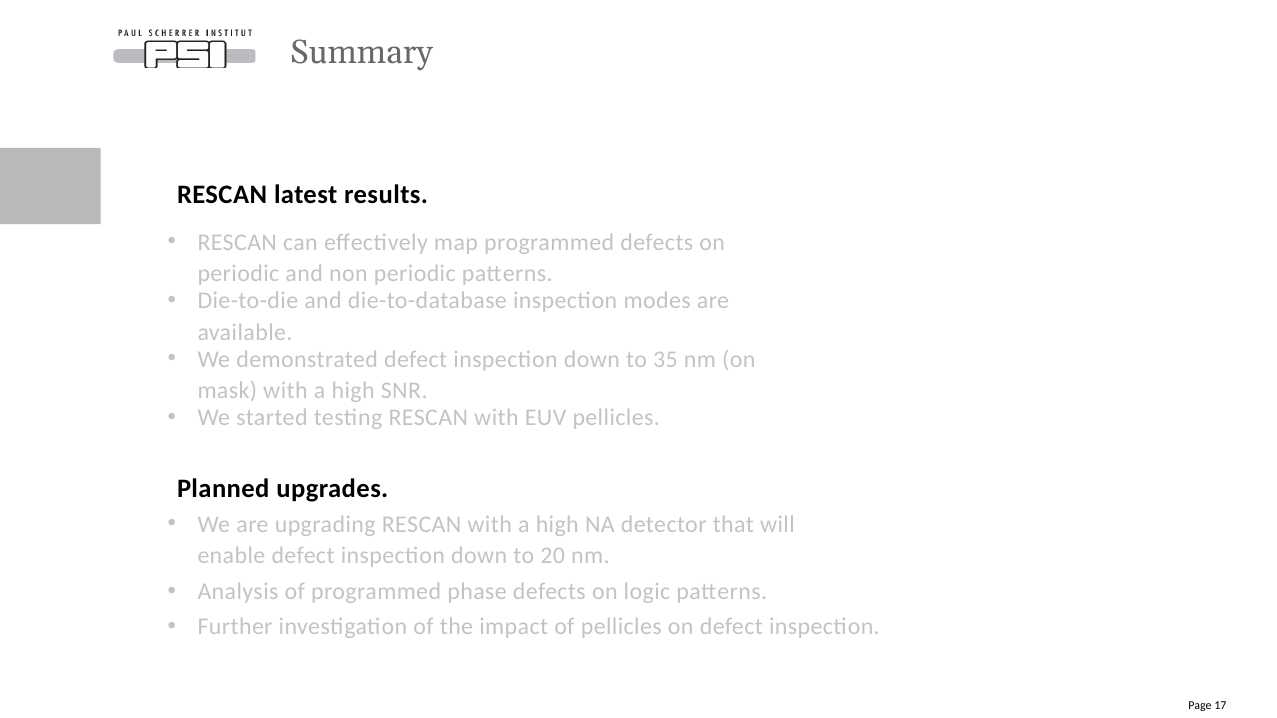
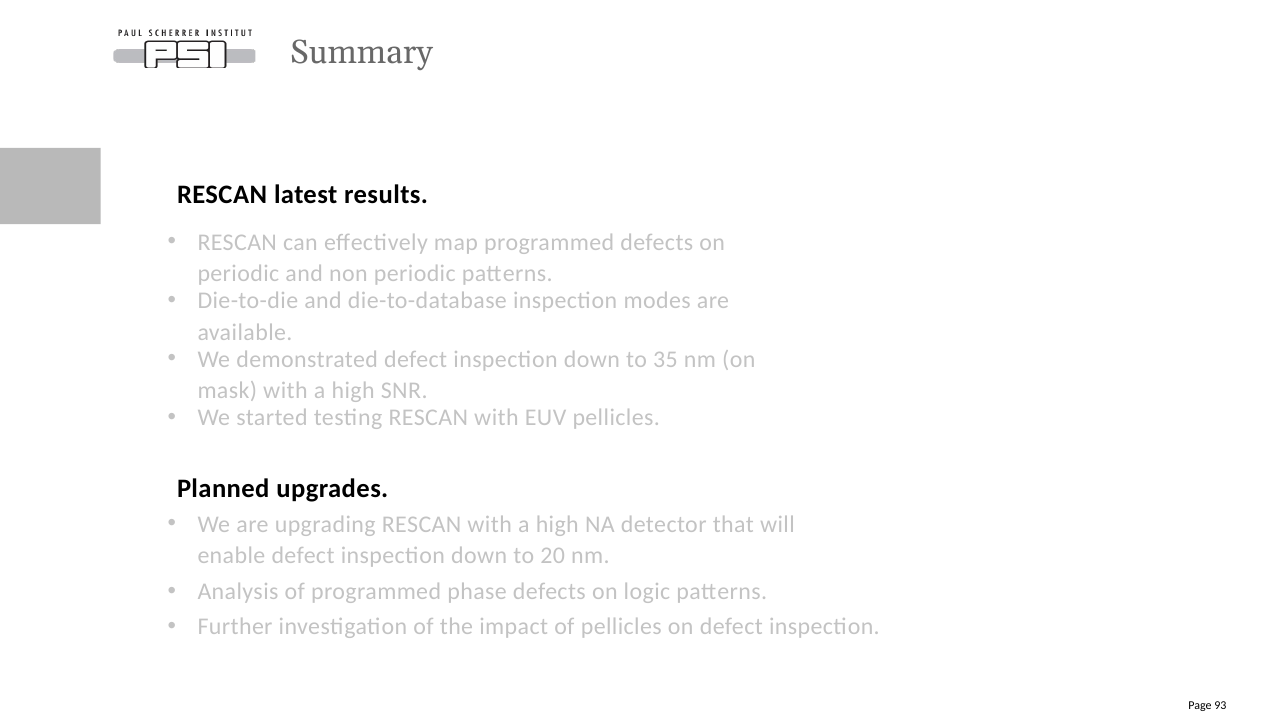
17: 17 -> 93 (1220, 706)
